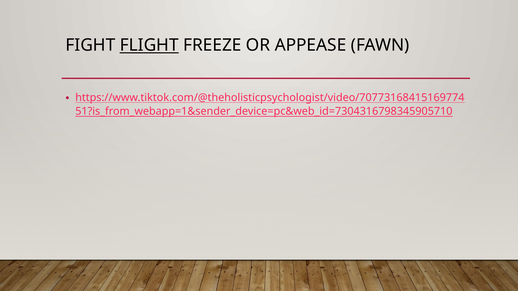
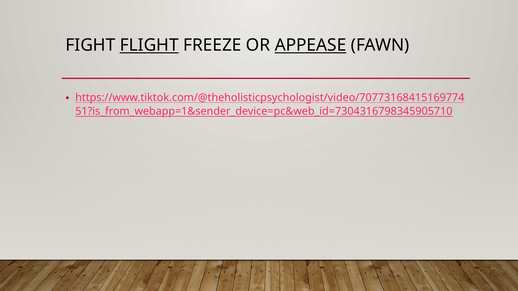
APPEASE underline: none -> present (311, 45)
